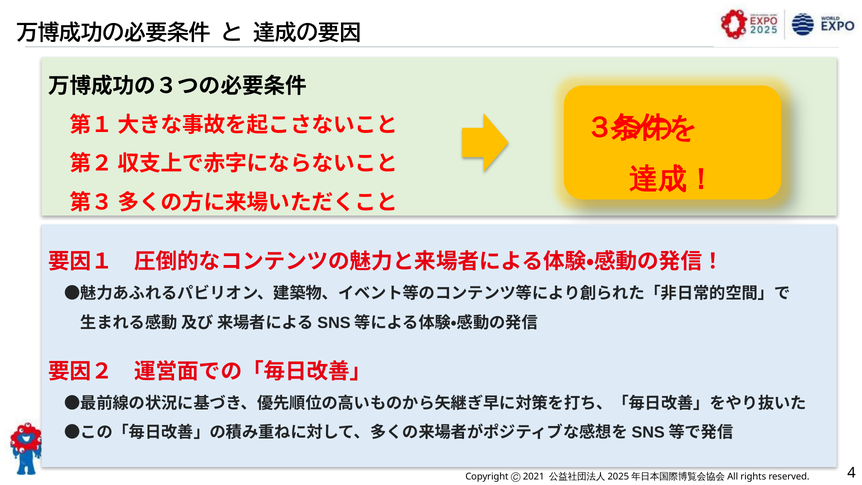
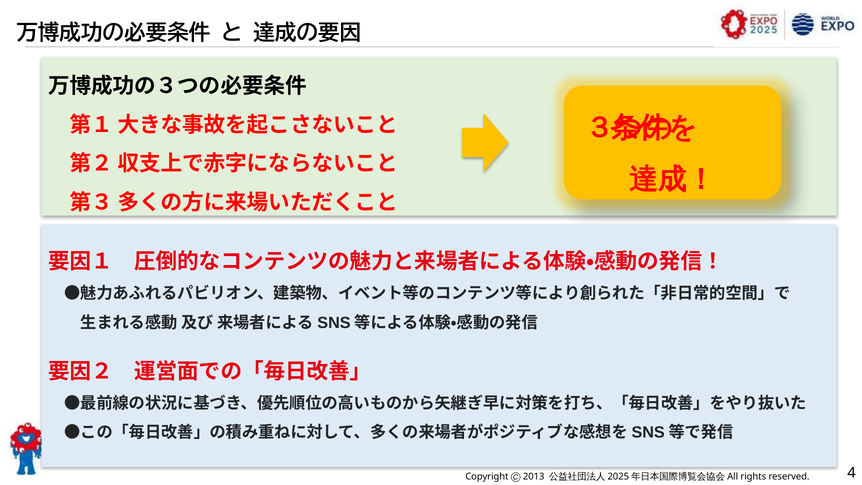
2021: 2021 -> 2013 (534, 476)
